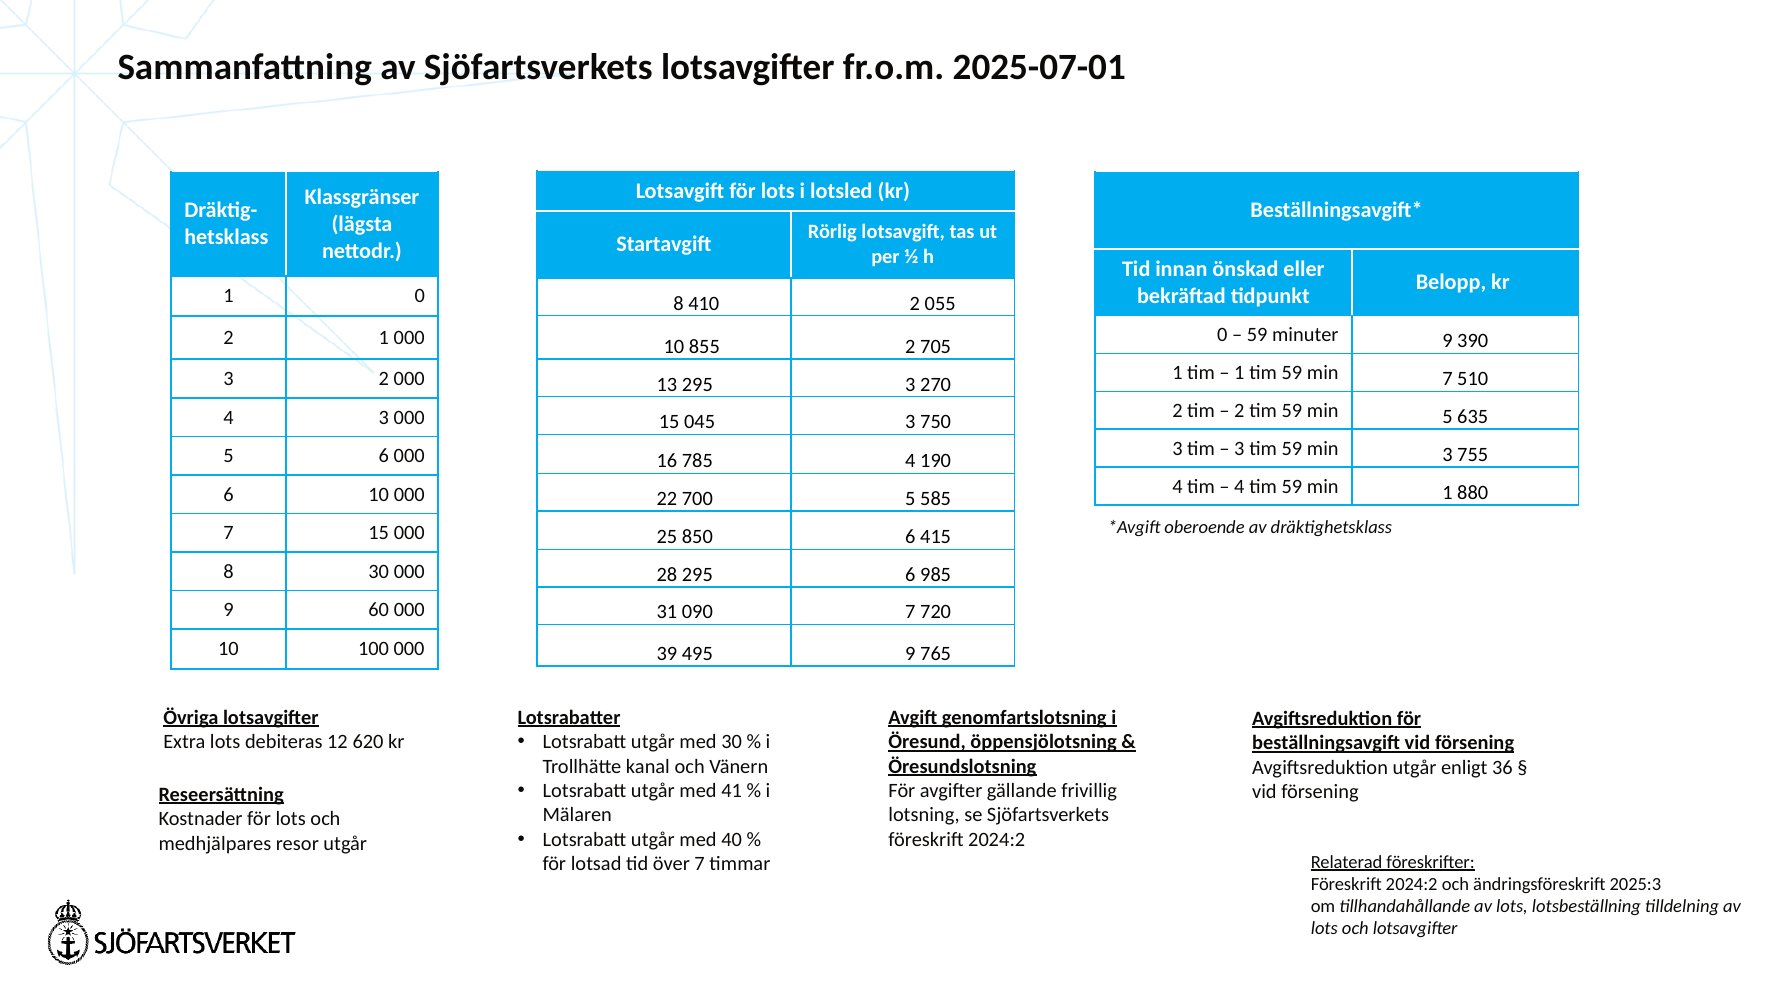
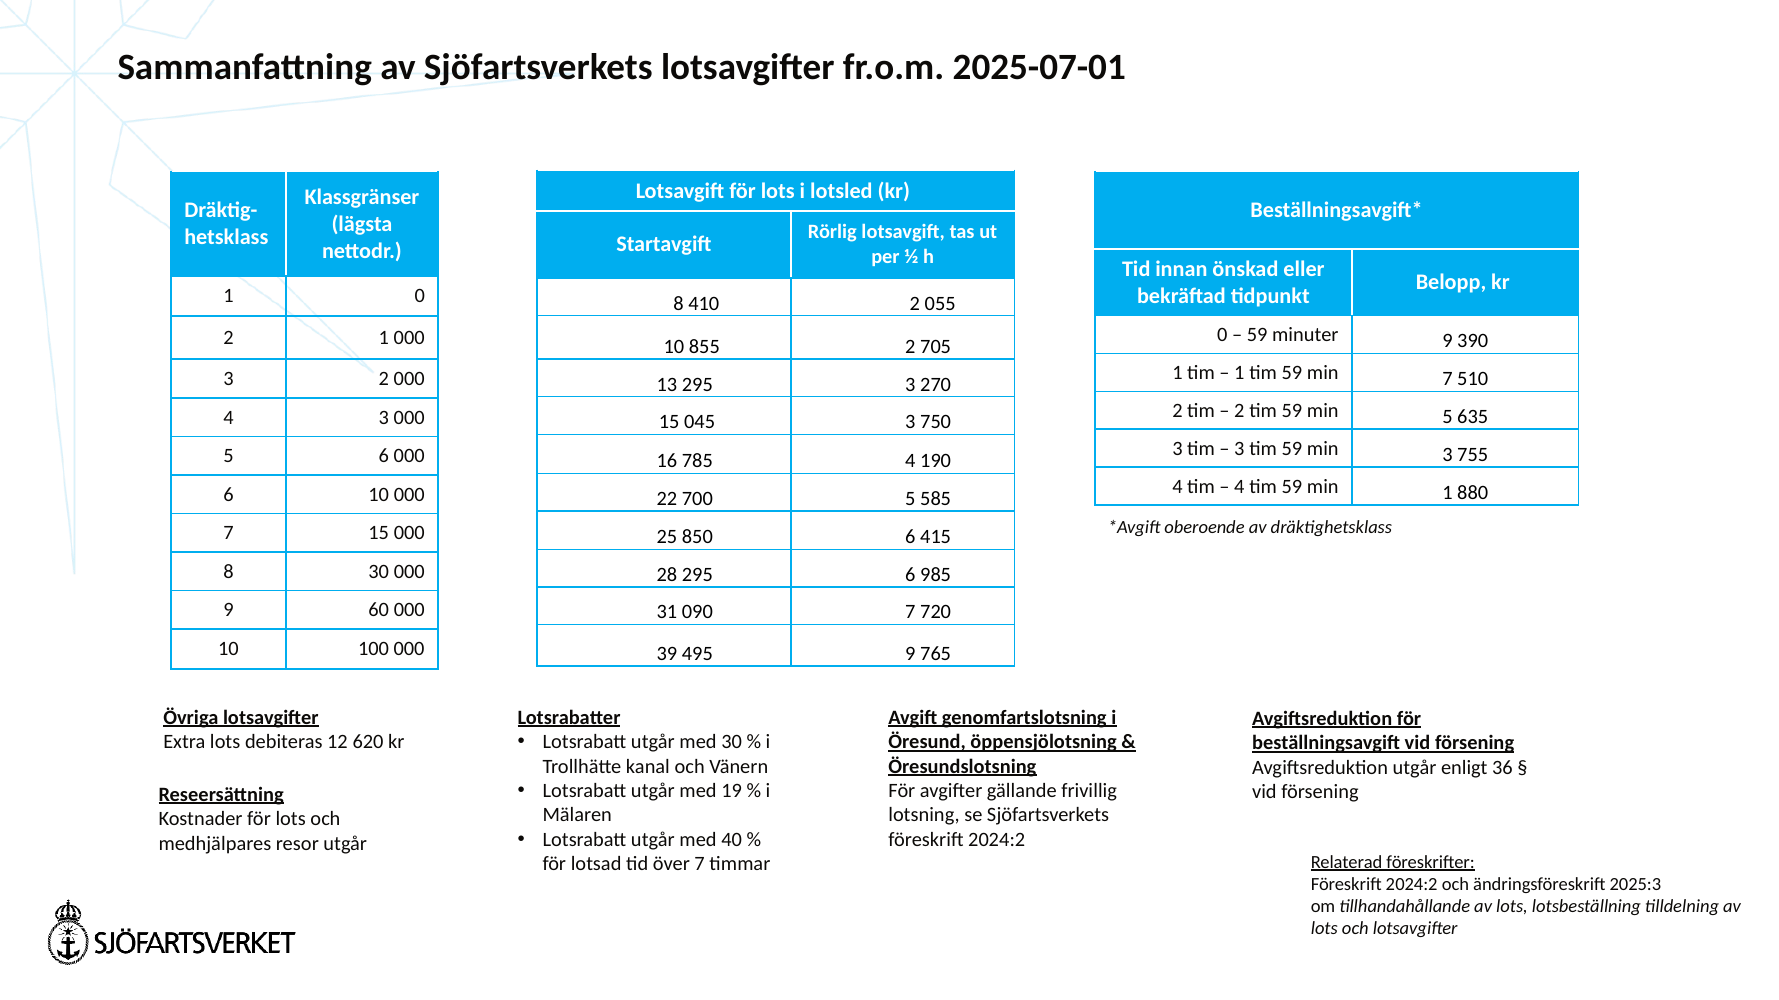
41: 41 -> 19 (732, 791)
